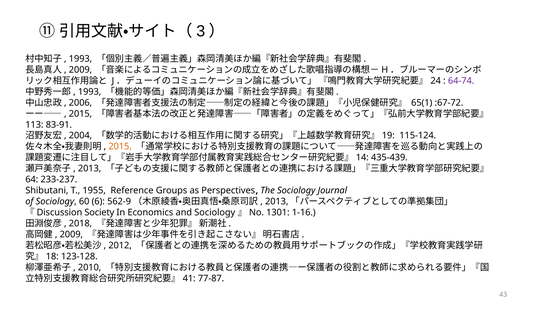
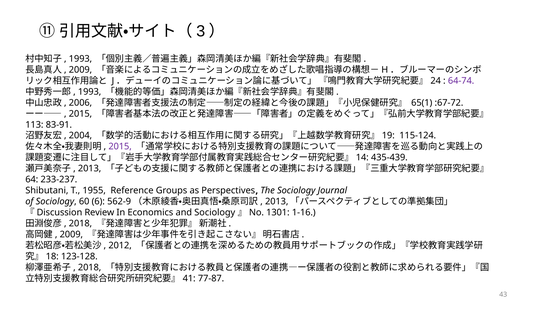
2015 colour: orange -> purple (120, 147)
Society: Society -> Review (99, 212)
2010: 2010 -> 2018 (90, 267)
